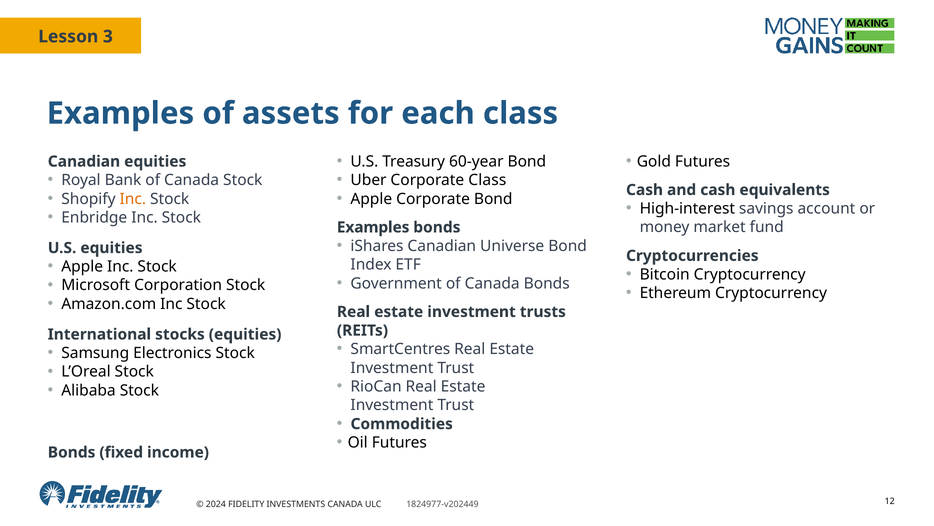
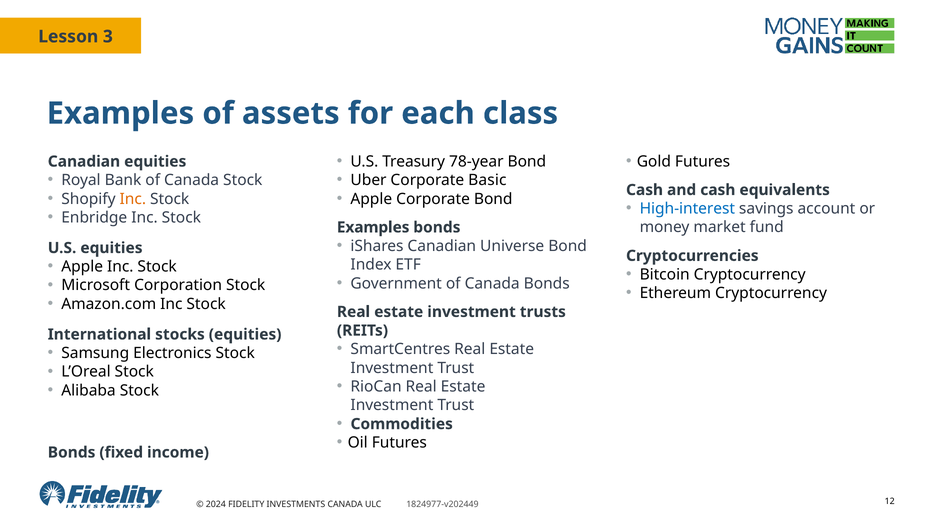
60-year: 60-year -> 78-year (476, 161)
Corporate Class: Class -> Basic (487, 180)
High-interest colour: black -> blue (687, 208)
